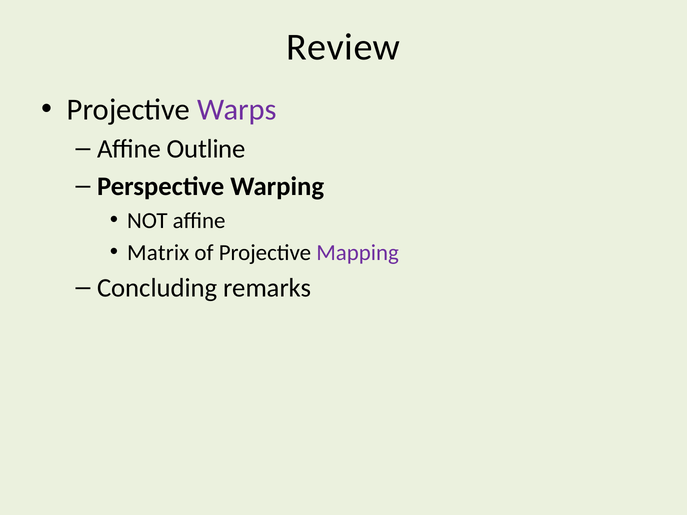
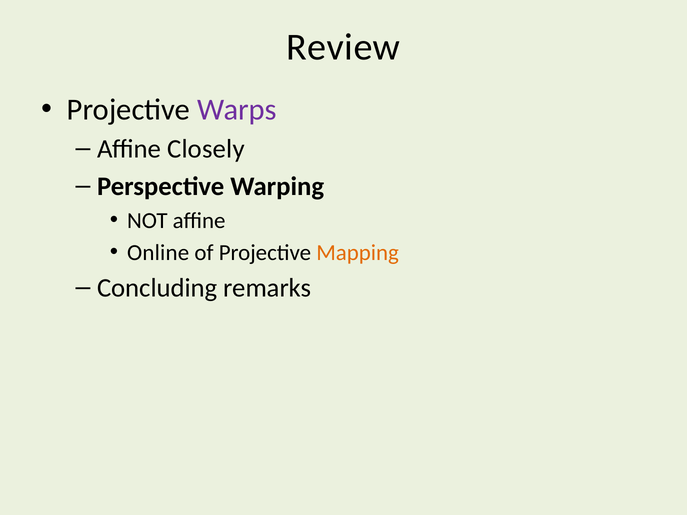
Outline: Outline -> Closely (206, 149)
Matrix: Matrix -> Online (158, 253)
Mapping colour: purple -> orange (358, 253)
